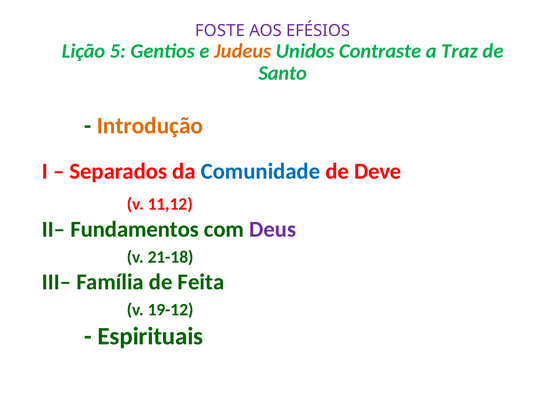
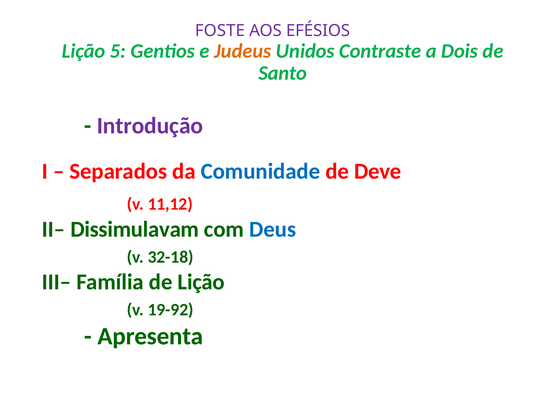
Traz: Traz -> Dois (460, 51)
Introdução colour: orange -> purple (150, 126)
Fundamentos: Fundamentos -> Dissimulavam (135, 229)
Deus colour: purple -> blue (273, 229)
21-18: 21-18 -> 32-18 (171, 257)
de Feita: Feita -> Lição (201, 282)
19-12: 19-12 -> 19-92 (171, 309)
Espirituais: Espirituais -> Apresenta (150, 336)
